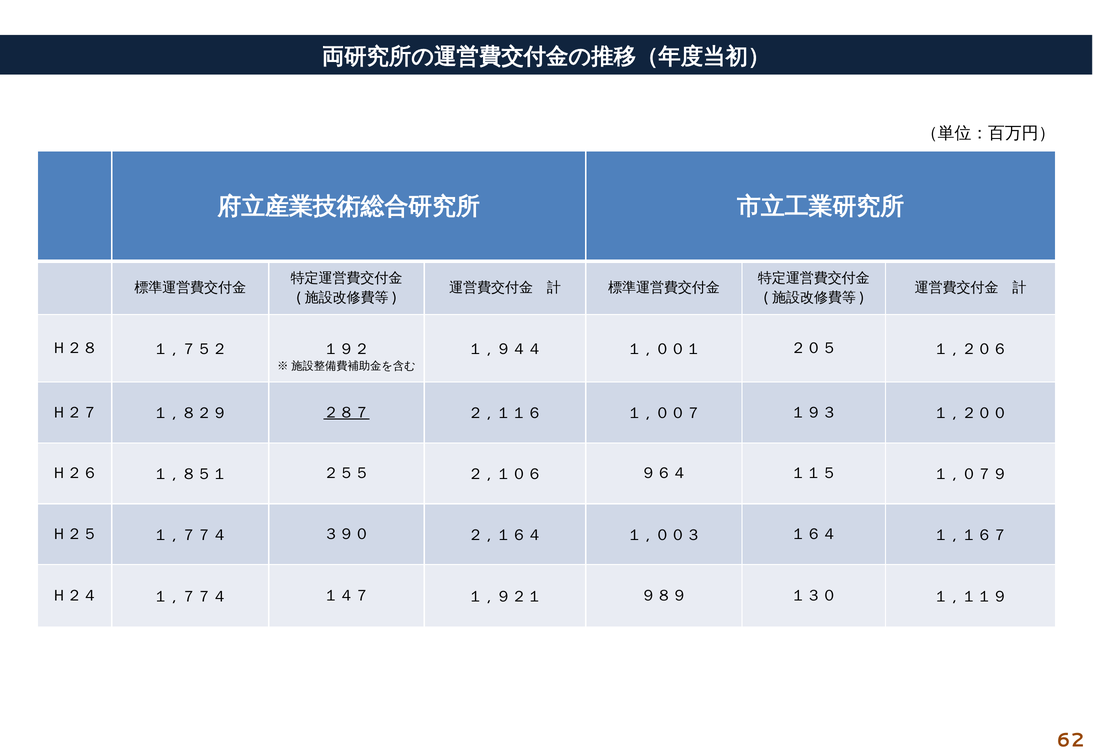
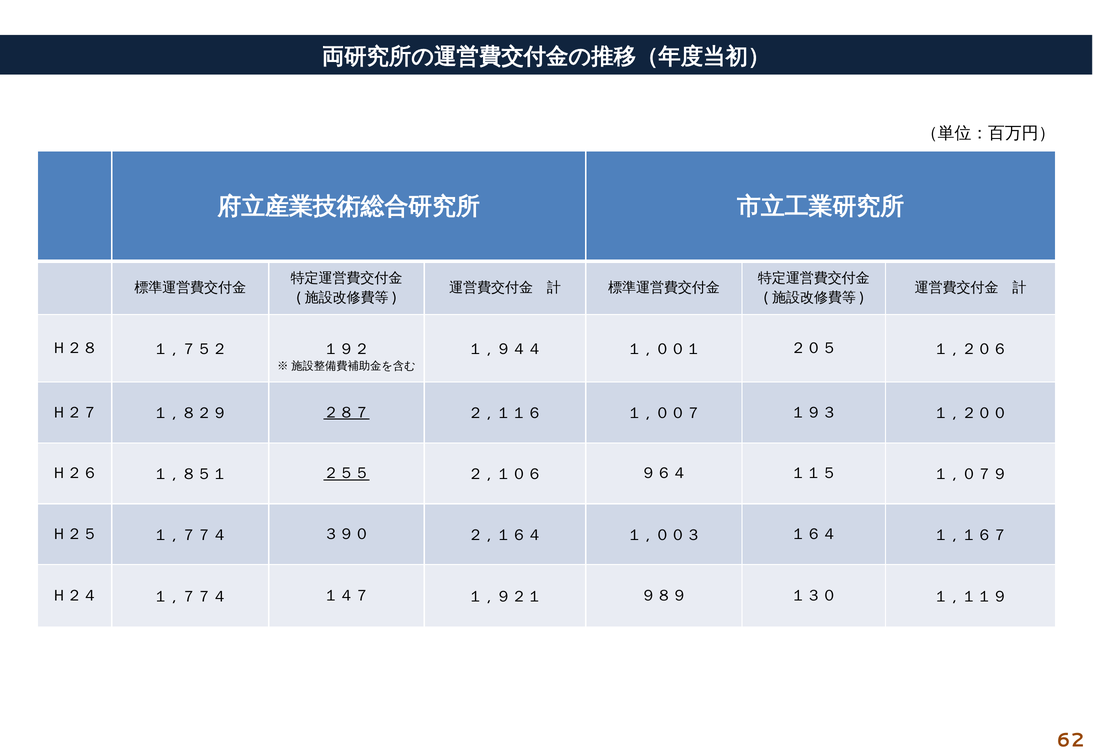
２５５ underline: none -> present (346, 474)
